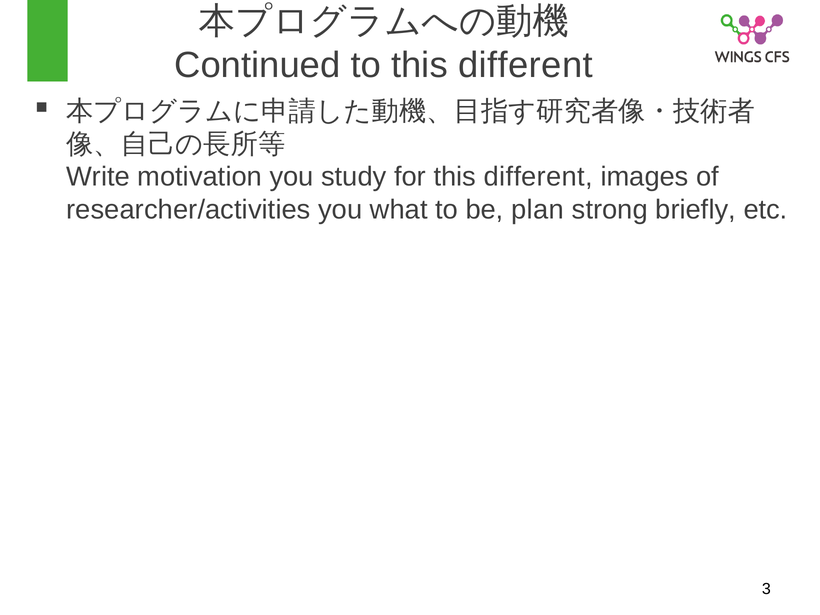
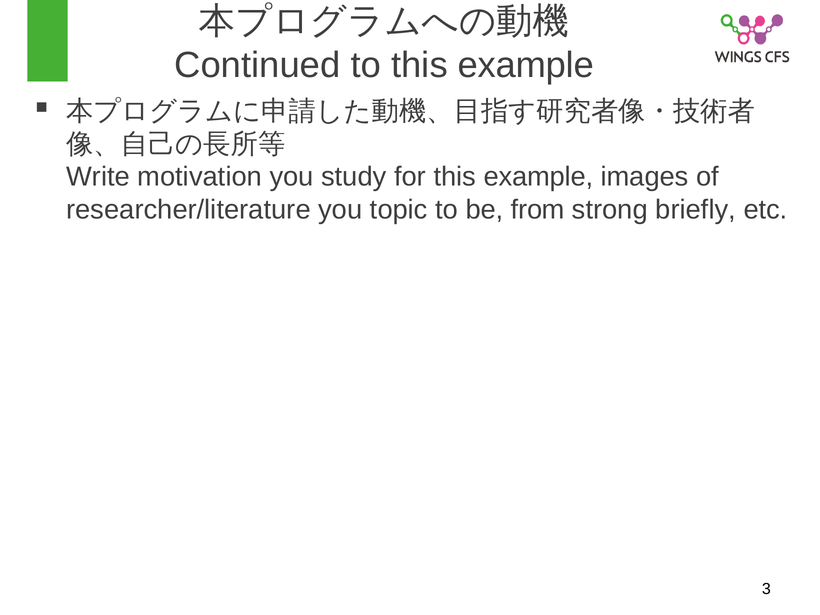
to this different: different -> example (526, 65)
for this different: different -> example (538, 177)
researcher/activities: researcher/activities -> researcher/literature (188, 210)
what: what -> topic (399, 210)
plan: plan -> from (538, 210)
